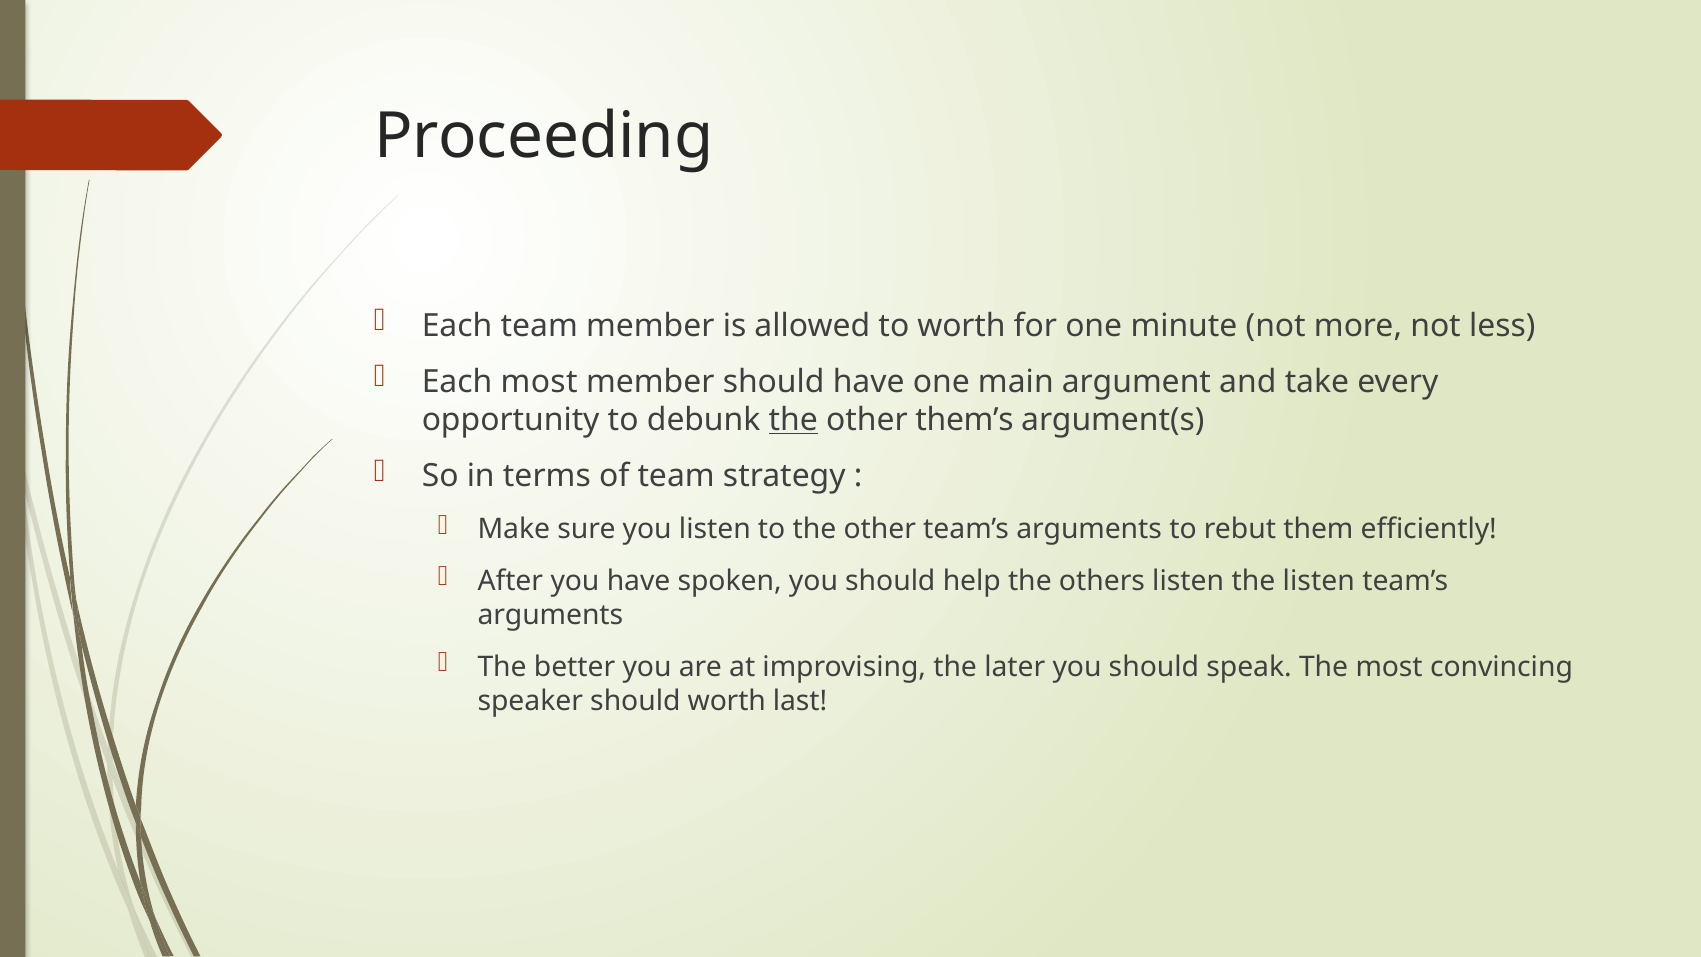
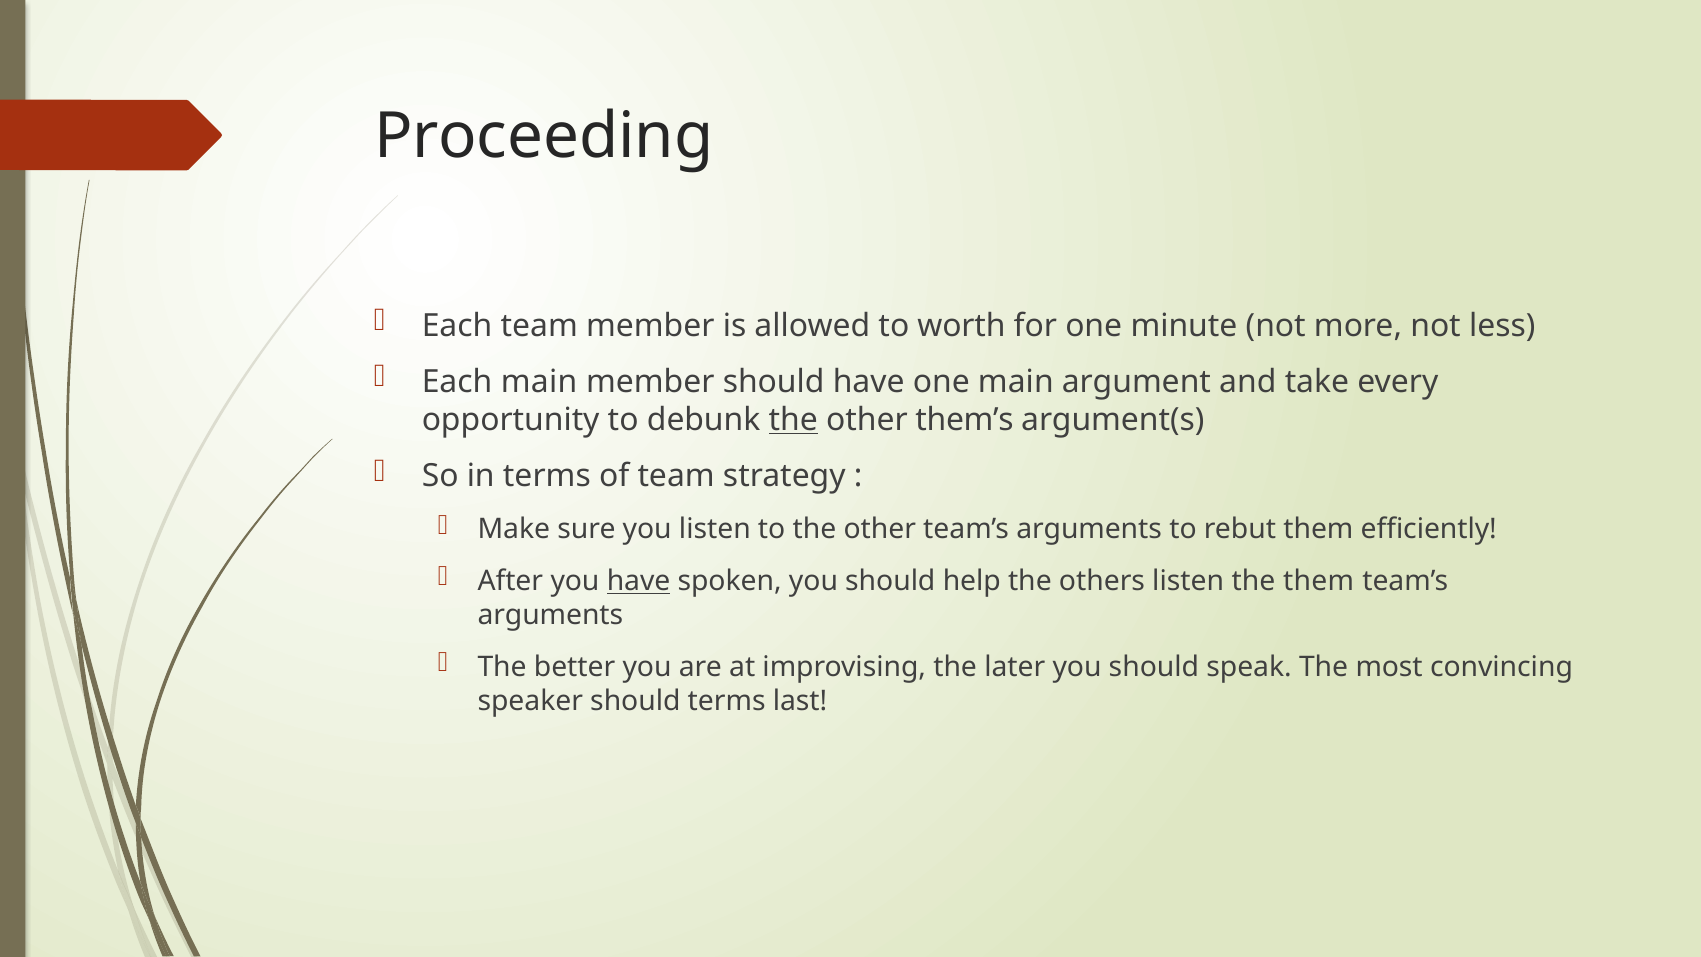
Each most: most -> main (539, 381)
have underline: none -> present (639, 581)
the listen: listen -> them (1319, 581)
should worth: worth -> terms (727, 701)
